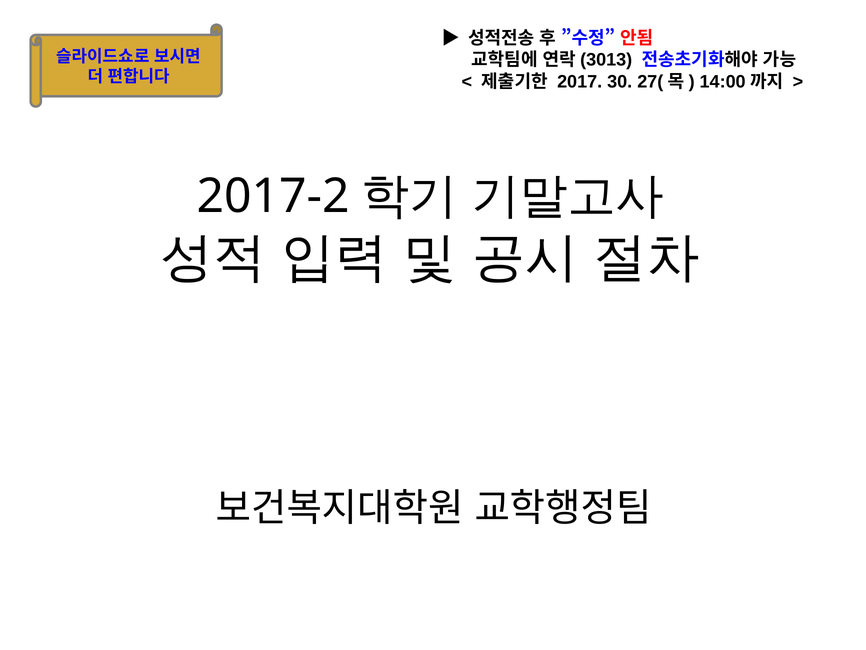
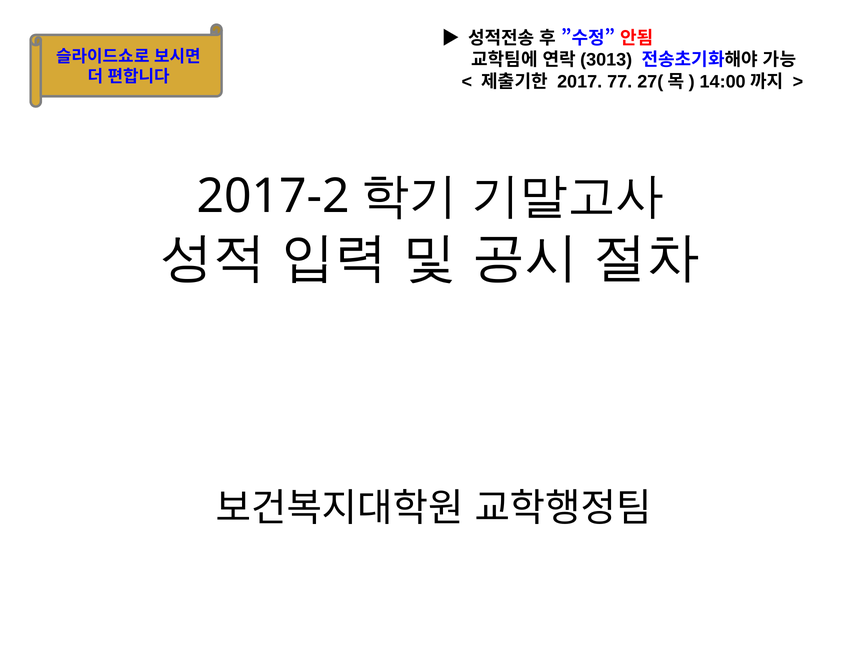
30: 30 -> 77 (620, 82)
